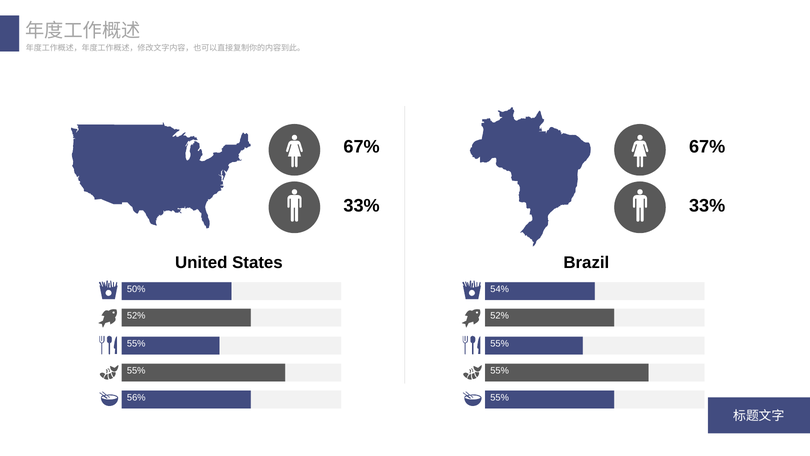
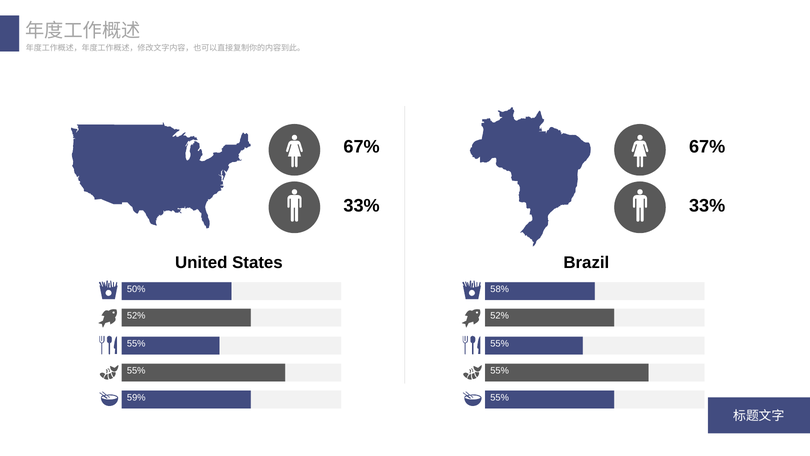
54%: 54% -> 58% (500, 289)
56%: 56% -> 59% (136, 397)
